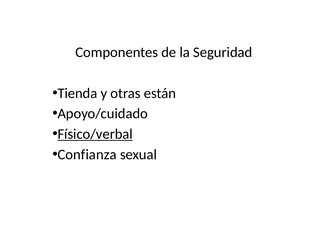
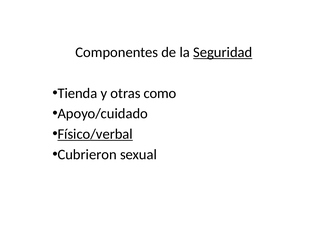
Seguridad underline: none -> present (223, 52)
están: están -> como (160, 93)
Confianza: Confianza -> Cubrieron (87, 154)
